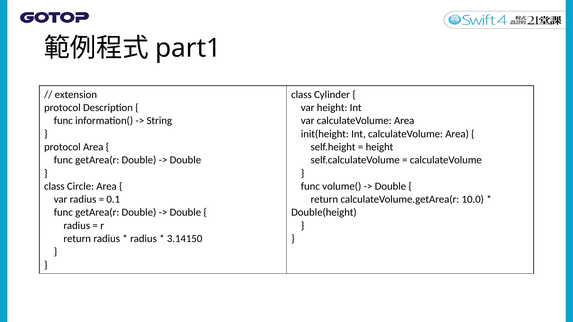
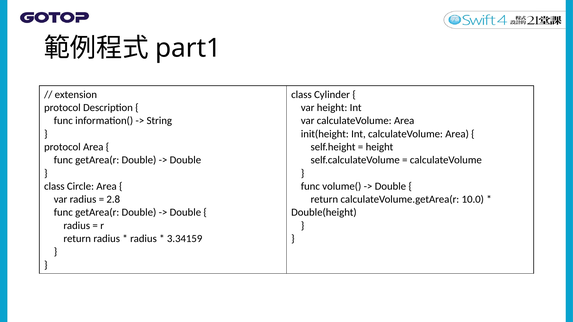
0.1: 0.1 -> 2.8 (113, 200)
3.14150: 3.14150 -> 3.34159 (185, 239)
